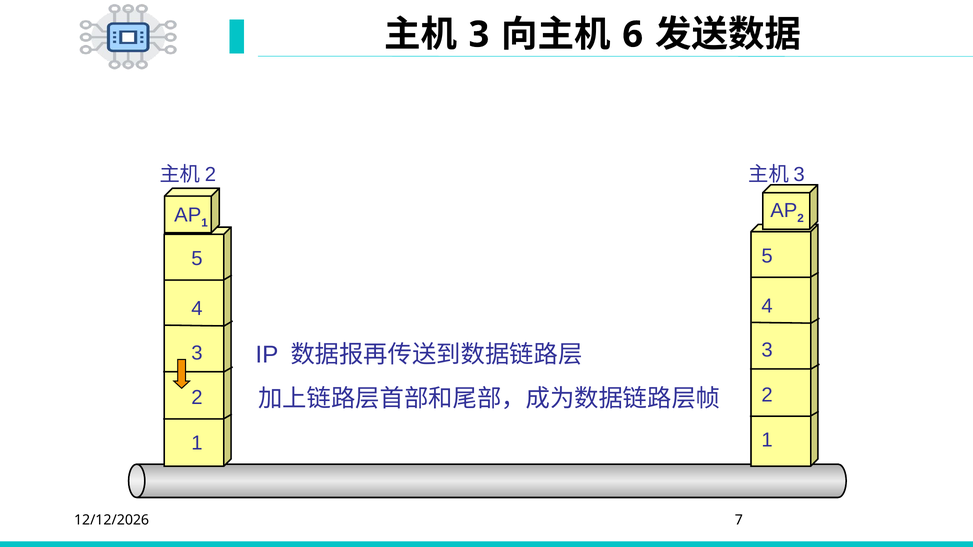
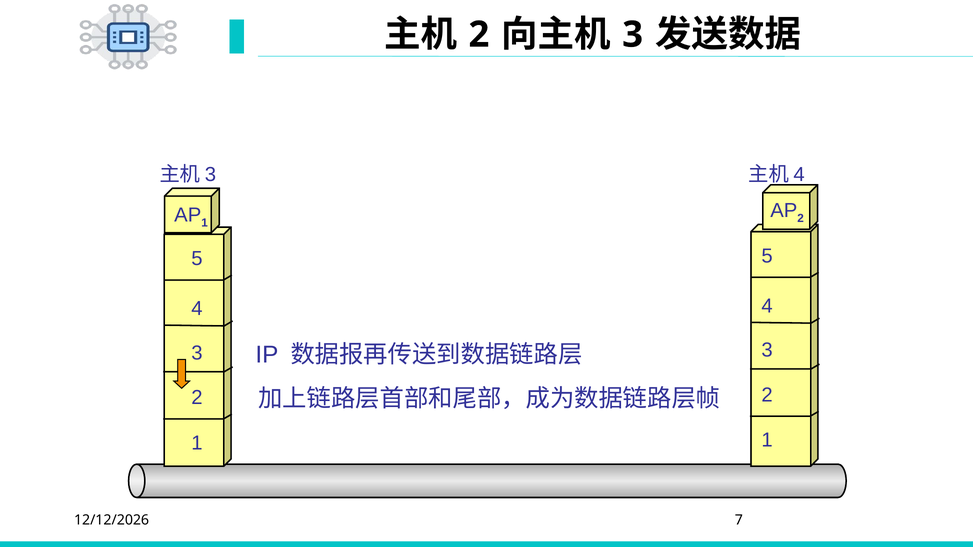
3: 3 -> 2 (479, 35)
6: 6 -> 3 (633, 35)
2: 2 -> 3 (210, 175)
3: 3 -> 4 (799, 175)
